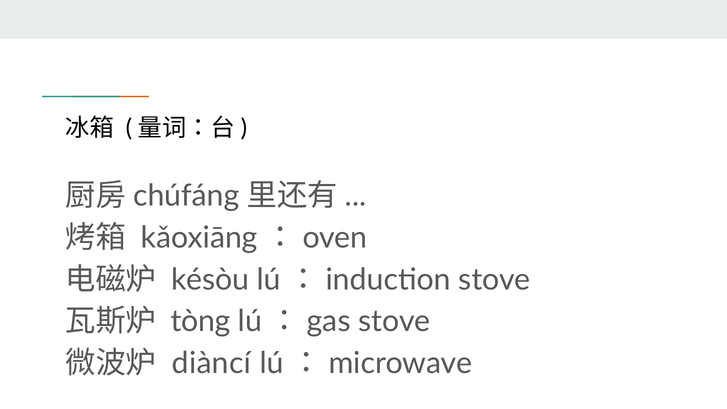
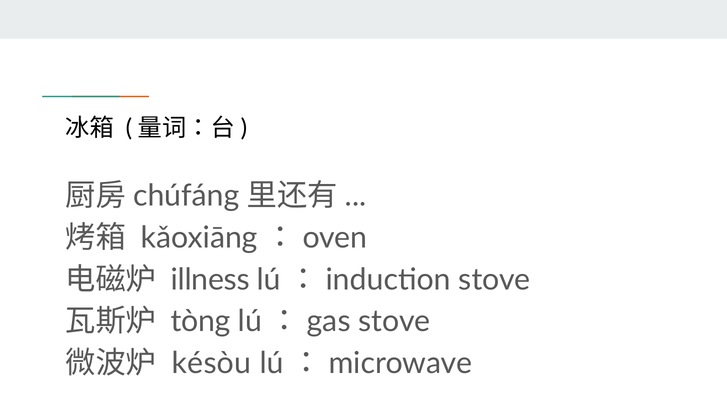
késòu: késòu -> illness (210, 280)
diàncí: diàncí -> késòu (211, 363)
